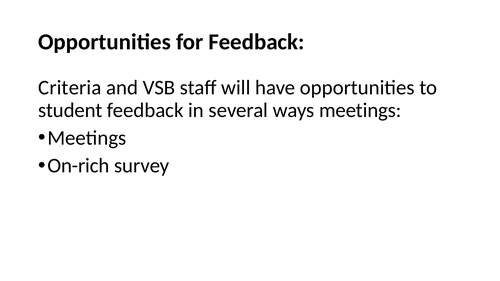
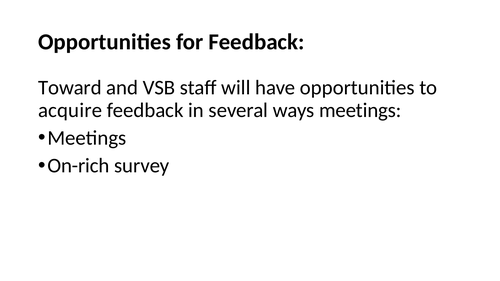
Criteria: Criteria -> Toward (70, 88)
student: student -> acquire (70, 110)
